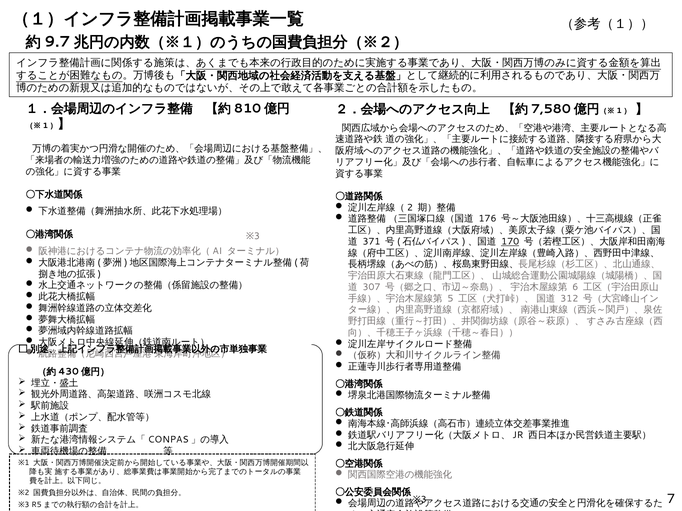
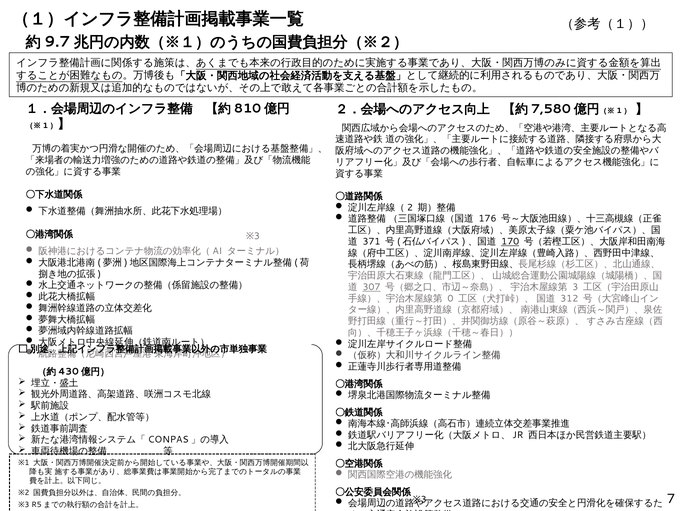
307 underline: none -> present (371, 287)
6: 6 -> 3 (575, 287)
5: 5 -> 0 (450, 299)
